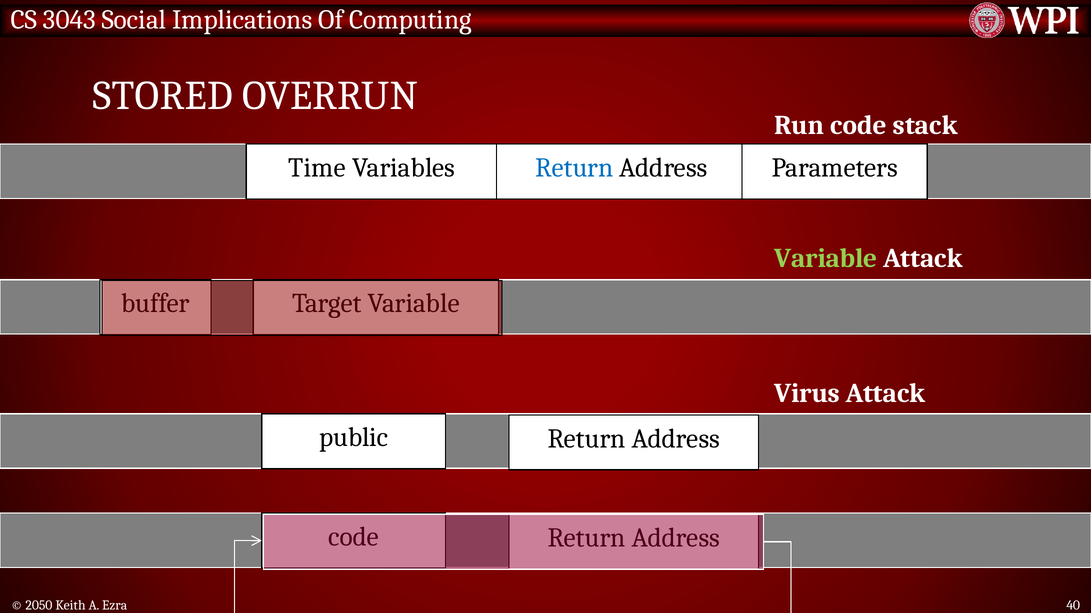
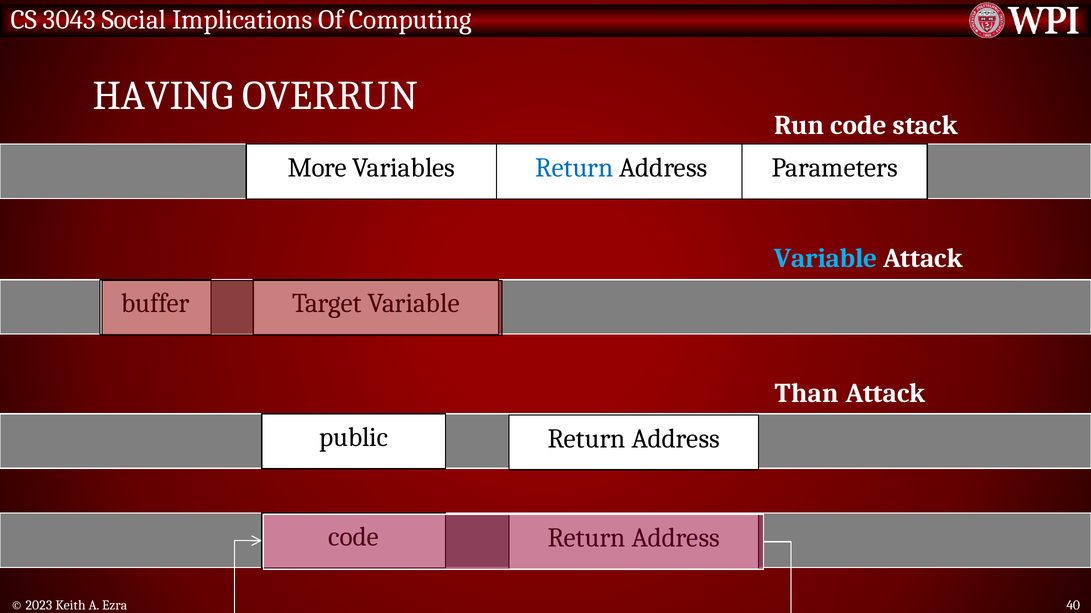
STORED: STORED -> HAVING (163, 96)
Time: Time -> More (317, 168)
Variable colour: light green -> light blue (826, 259)
Virus: Virus -> Than (807, 394)
2050: 2050 -> 2023 (39, 606)
